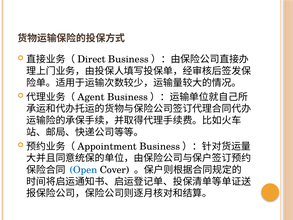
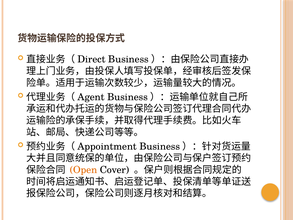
Open colour: blue -> orange (84, 170)
